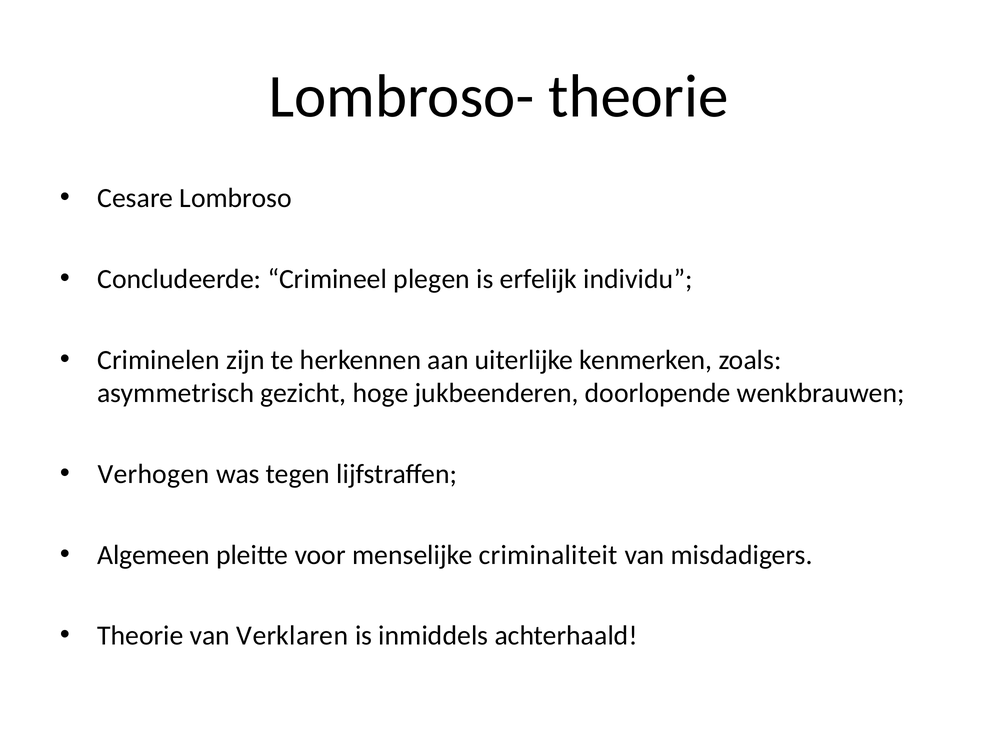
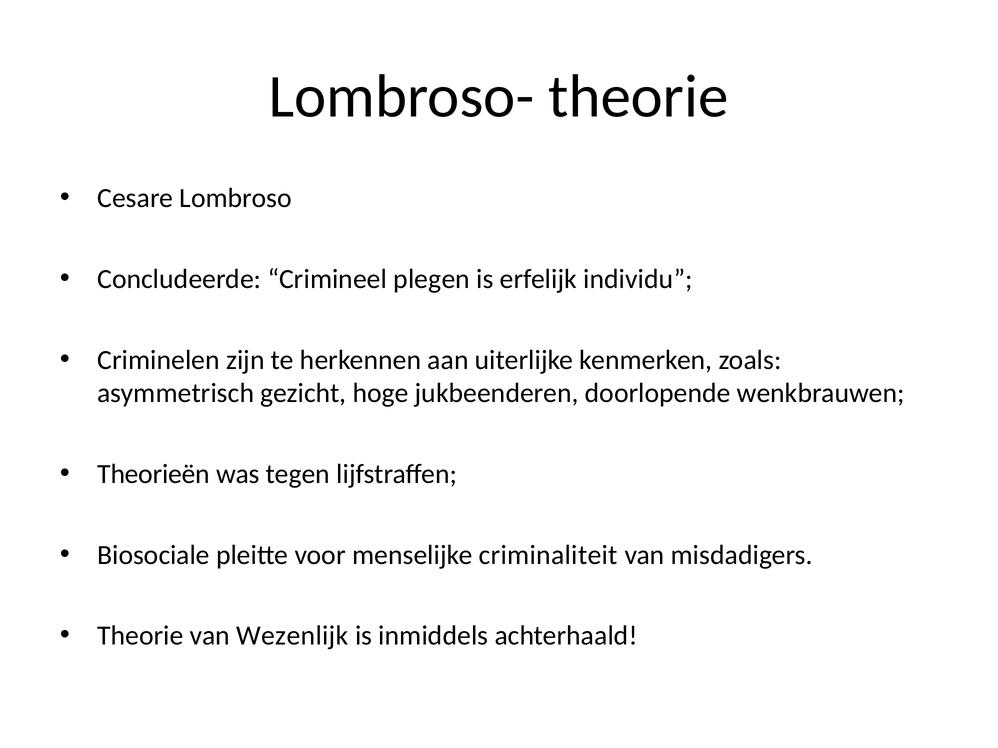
Verhogen: Verhogen -> Theorieën (154, 474)
Algemeen: Algemeen -> Biosociale (154, 555)
Verklaren: Verklaren -> Wezenlijk (292, 636)
